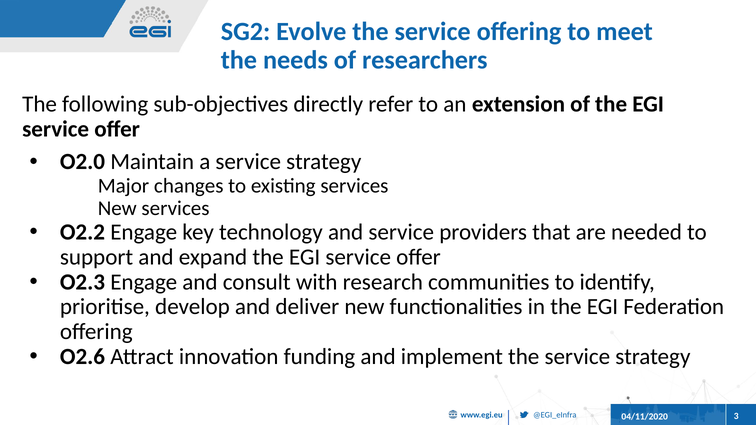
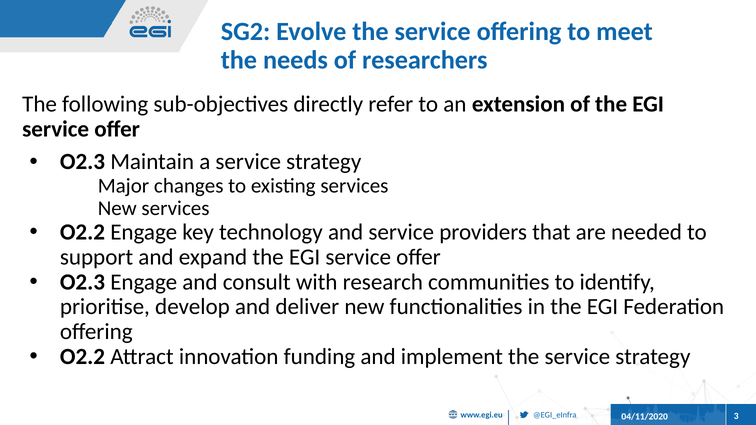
O2.0: O2.0 -> O2.3 (83, 162)
O2.6: O2.6 -> O2.2 (83, 357)
